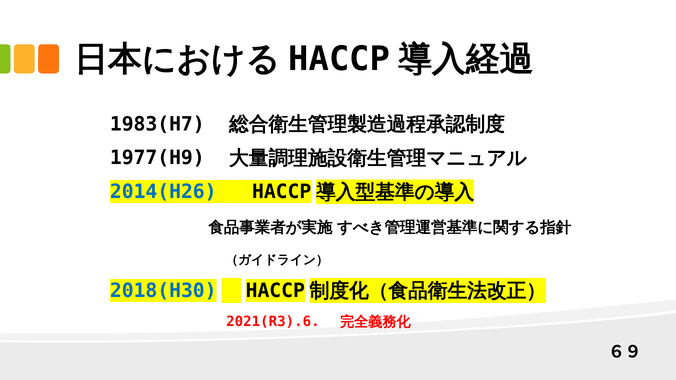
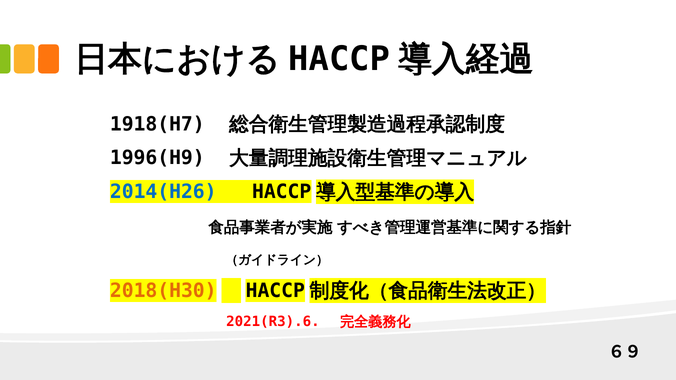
1983(H7: 1983(H7 -> 1918(H7 (157, 124)
1977(H9: 1977(H9 -> 1996(H9 (157, 158)
2018(H30 colour: blue -> orange (163, 291)
